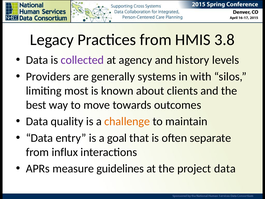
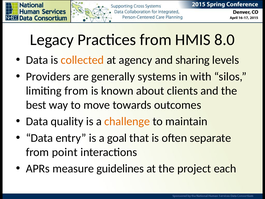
3.8: 3.8 -> 8.0 (225, 40)
collected colour: purple -> orange (82, 60)
history: history -> sharing (193, 60)
limiting most: most -> from (76, 91)
influx: influx -> point (65, 152)
project data: data -> each (225, 168)
